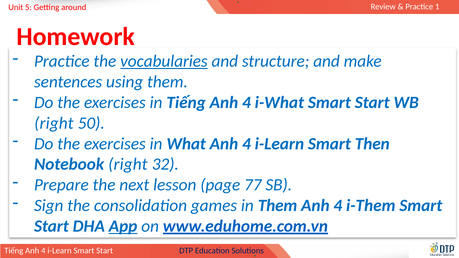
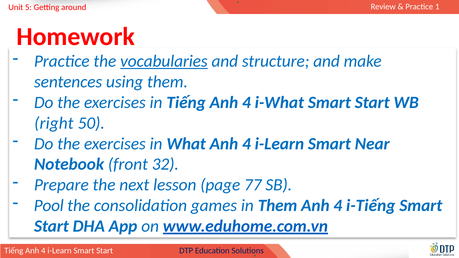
Then: Then -> Near (372, 144)
Notebook right: right -> front (128, 164)
Sign: Sign -> Pool (49, 206)
i-Them: i-Them -> i-Tiếng (371, 206)
App underline: present -> none (123, 226)
